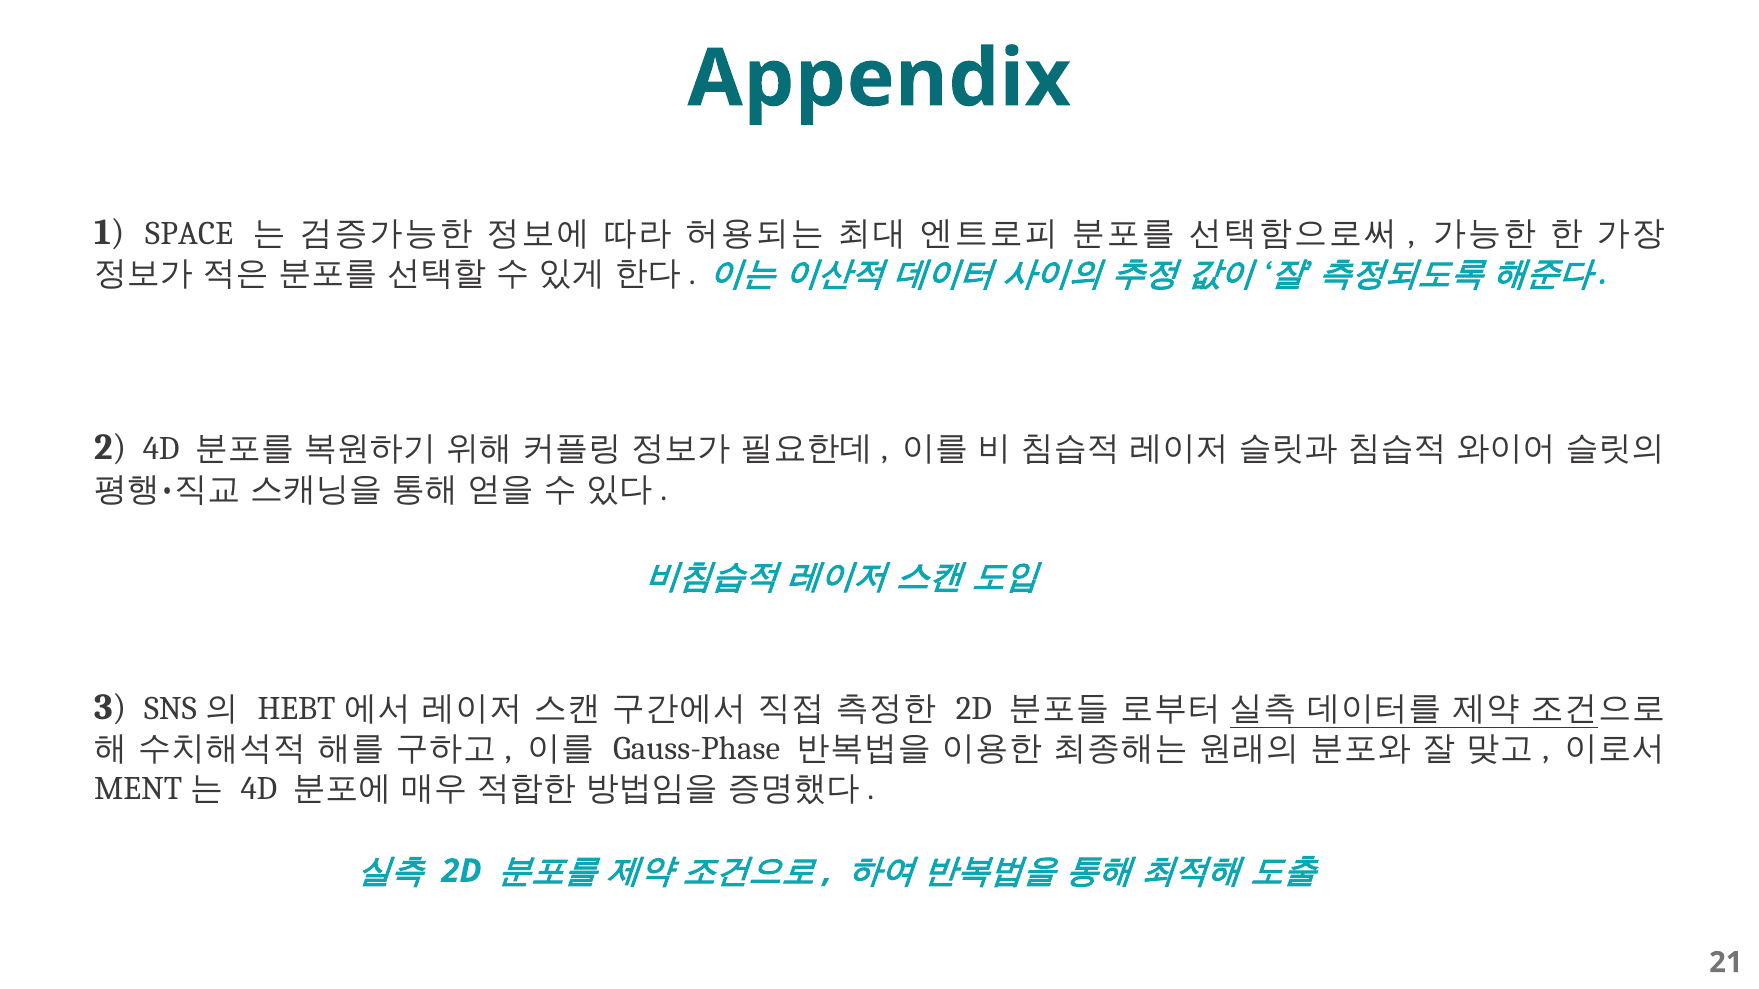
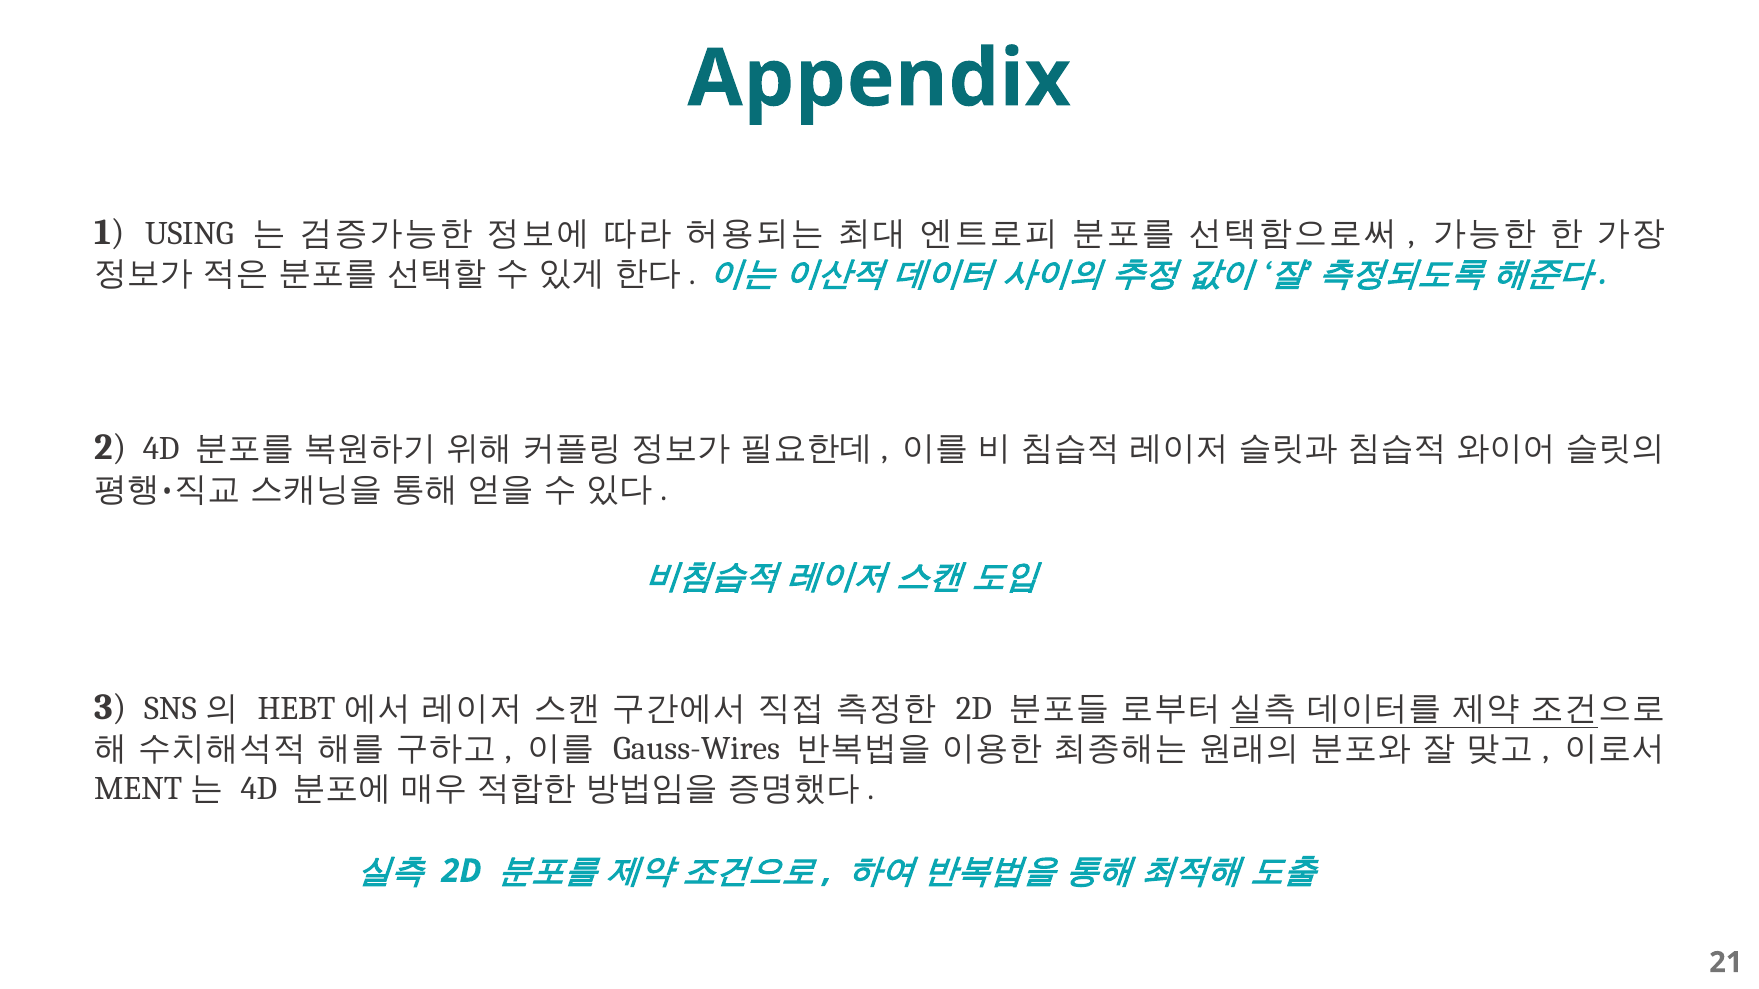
SPACE: SPACE -> USING (189, 234)
Gauss-Phase: Gauss-Phase -> Gauss-Wires (697, 749)
